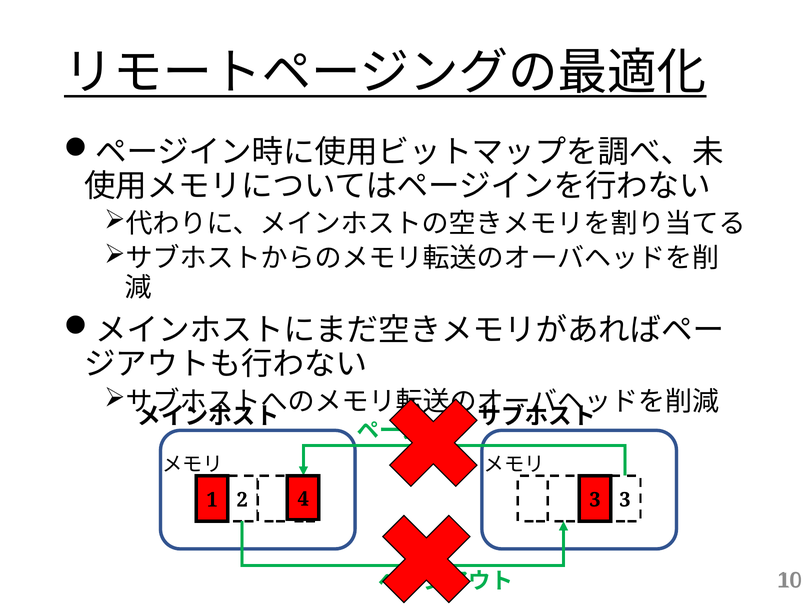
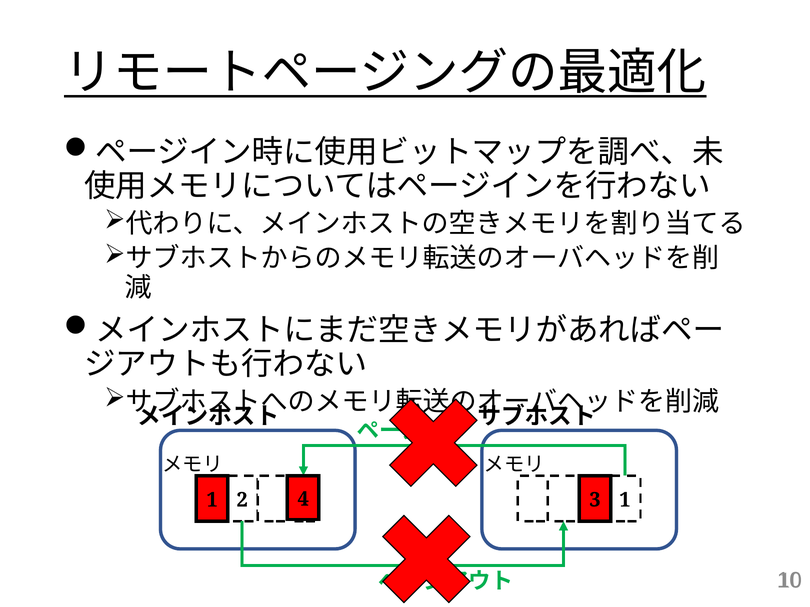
1 3: 3 -> 1 (625, 500)
